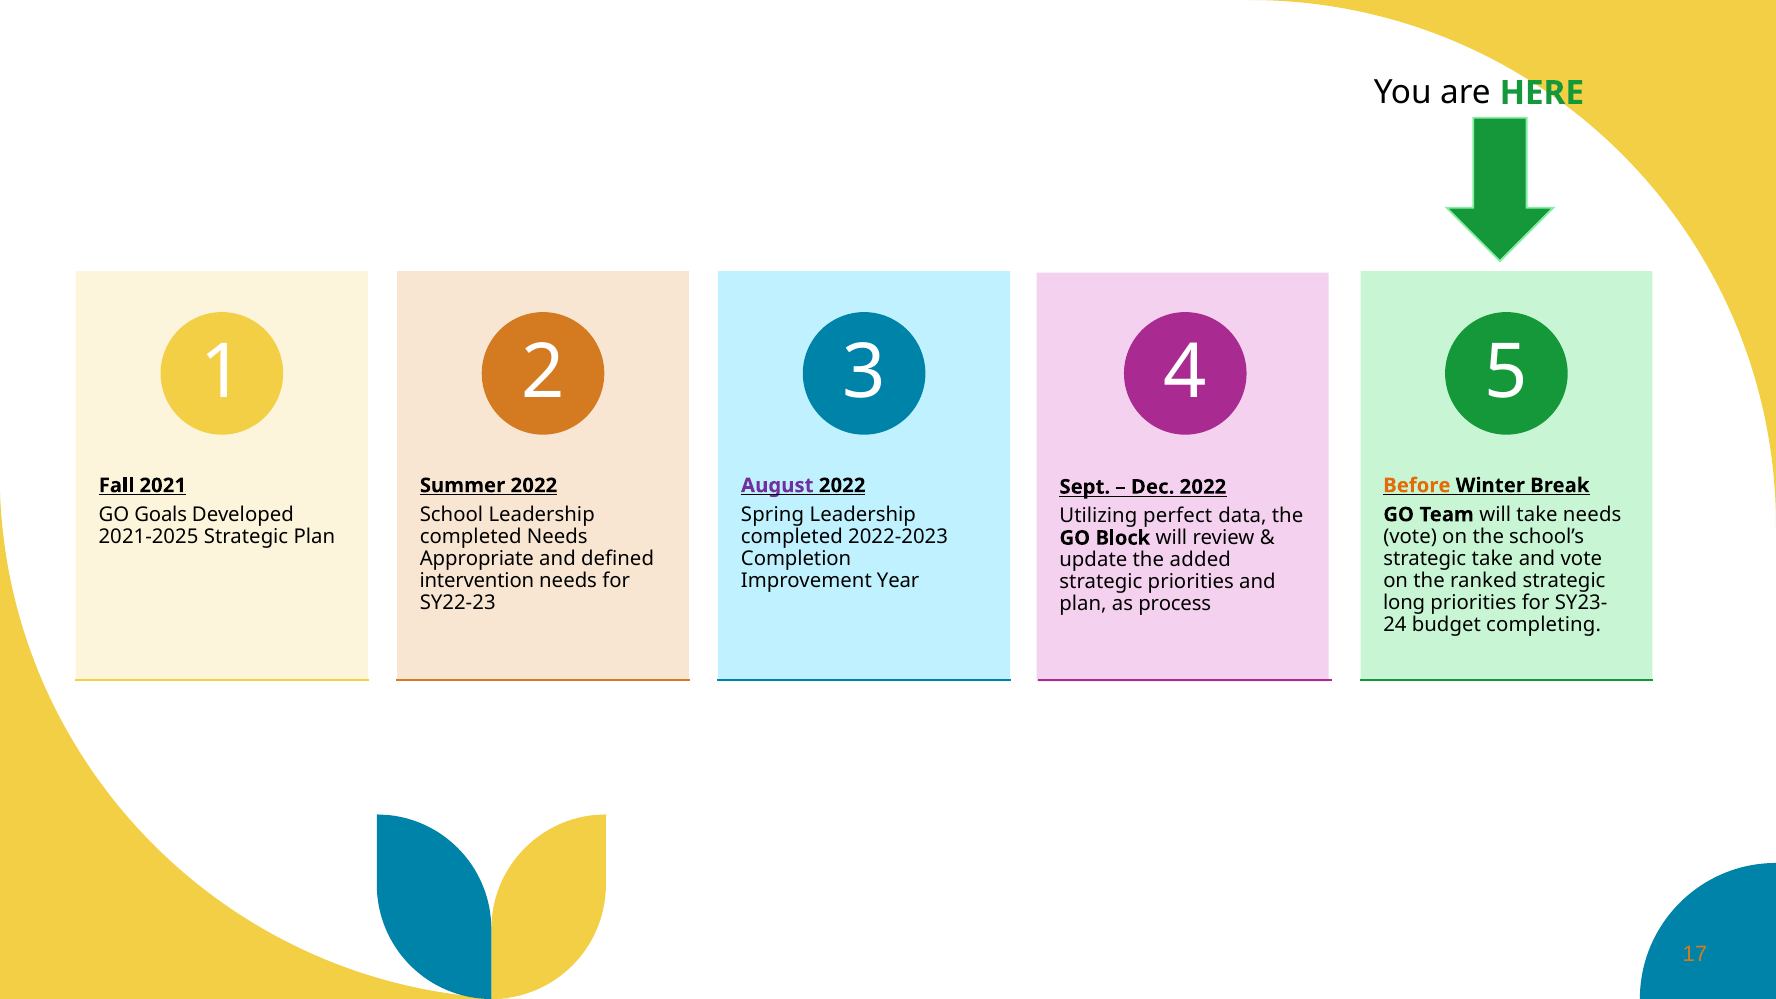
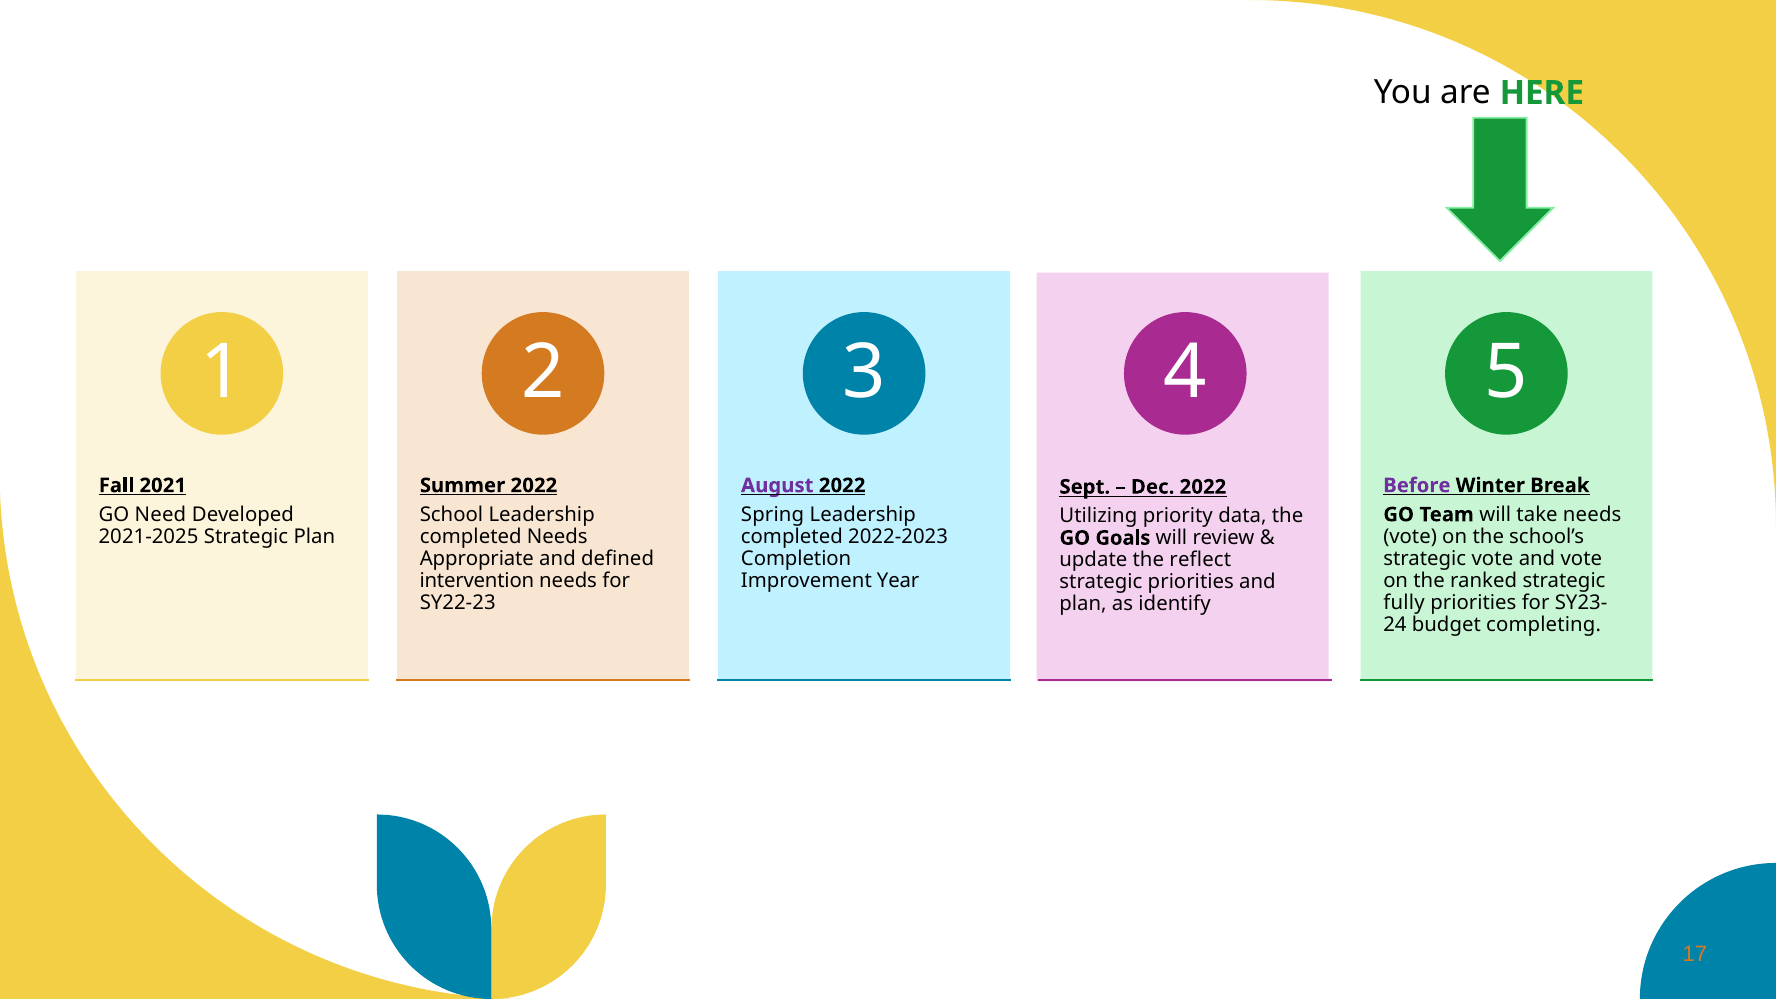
Before colour: orange -> purple (1417, 485)
Goals: Goals -> Need (160, 515)
perfect: perfect -> priority (1178, 516)
Block: Block -> Goals (1123, 538)
strategic take: take -> vote (1492, 559)
added: added -> reflect (1200, 560)
long: long -> fully (1404, 602)
process: process -> identify (1175, 604)
